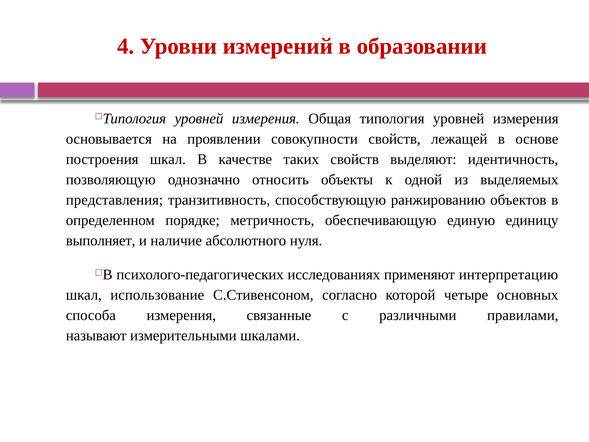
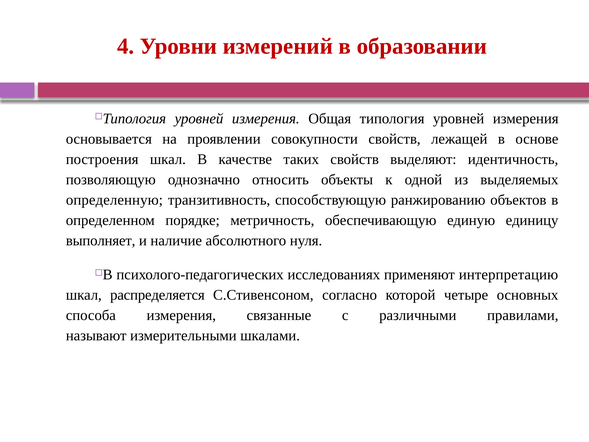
представления: представления -> определенную (114, 200)
использование: использование -> распределяется (157, 295)
